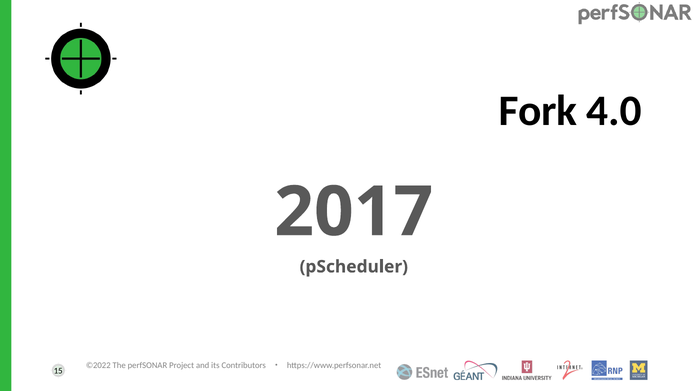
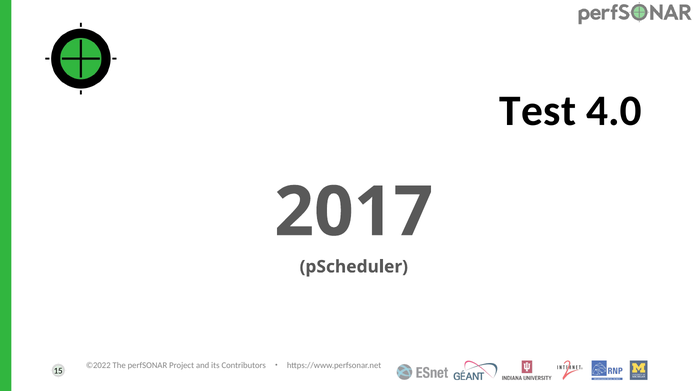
Fork: Fork -> Test (538, 111)
